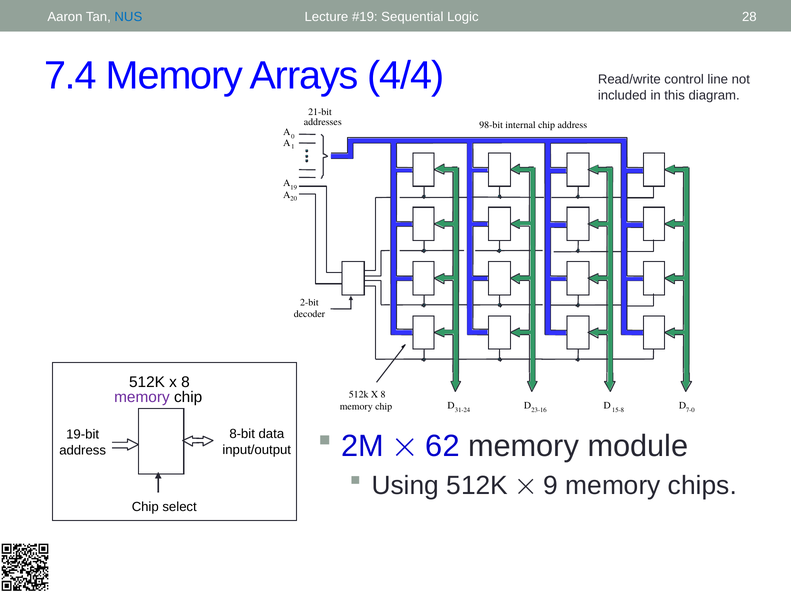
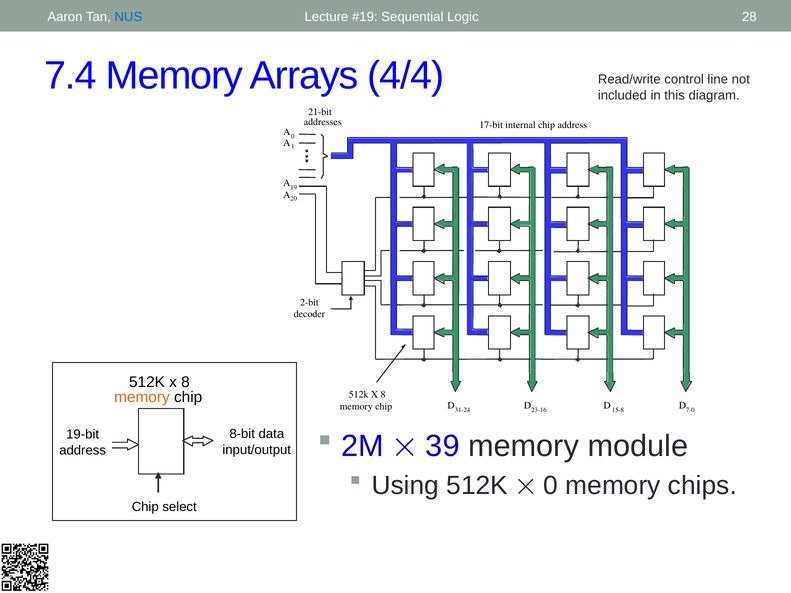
98-bit: 98-bit -> 17-bit (491, 125)
memory colour: purple -> orange (142, 397)
62: 62 -> 39 (443, 446)
9: 9 -> 0 (551, 486)
